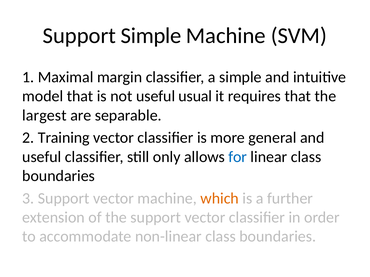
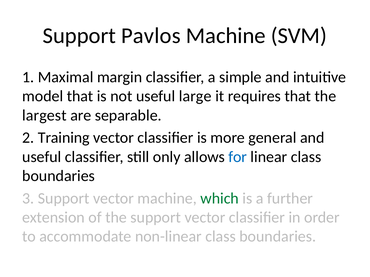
Support Simple: Simple -> Pavlos (151, 36)
usual: usual -> large (195, 96)
which colour: orange -> green (220, 199)
